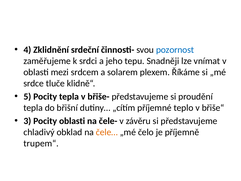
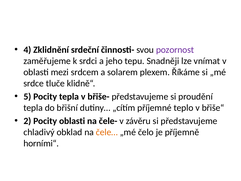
pozornost colour: blue -> purple (175, 50)
3: 3 -> 2 (27, 121)
trupem“: trupem“ -> horními“ (41, 143)
